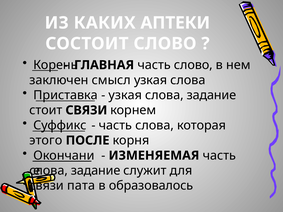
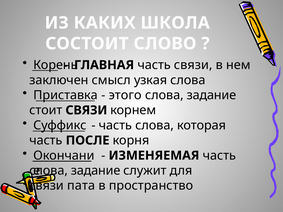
АПТЕКИ: АПТЕКИ -> ШКОЛА (175, 23)
часть слово: слово -> связи (193, 65)
узкая: узкая -> этого (125, 95)
этого: этого -> часть (46, 141)
образовалось: образовалось -> пространство (151, 186)
